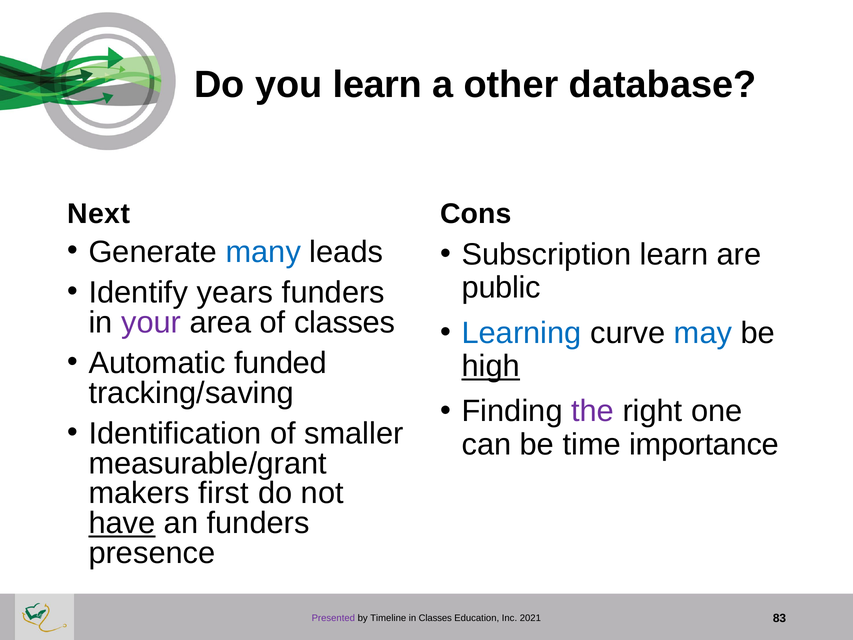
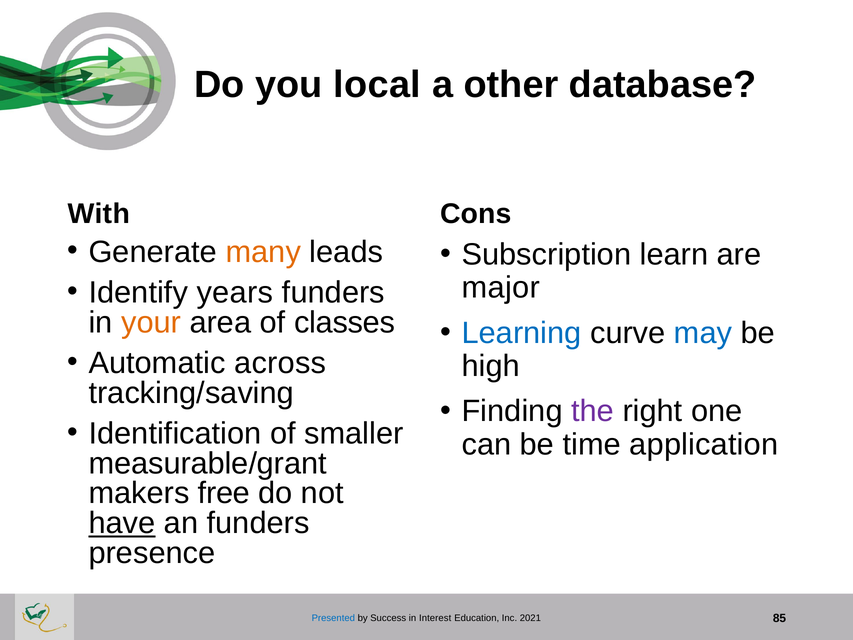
you learn: learn -> local (377, 85)
Next: Next -> With (99, 214)
many colour: blue -> orange (263, 252)
public: public -> major (501, 288)
your colour: purple -> orange (151, 322)
funded: funded -> across (280, 363)
high underline: present -> none (491, 366)
importance: importance -> application (704, 444)
first: first -> free (224, 493)
Presented colour: purple -> blue (333, 618)
Timeline: Timeline -> Success (388, 618)
in Classes: Classes -> Interest (435, 618)
83: 83 -> 85 (779, 618)
